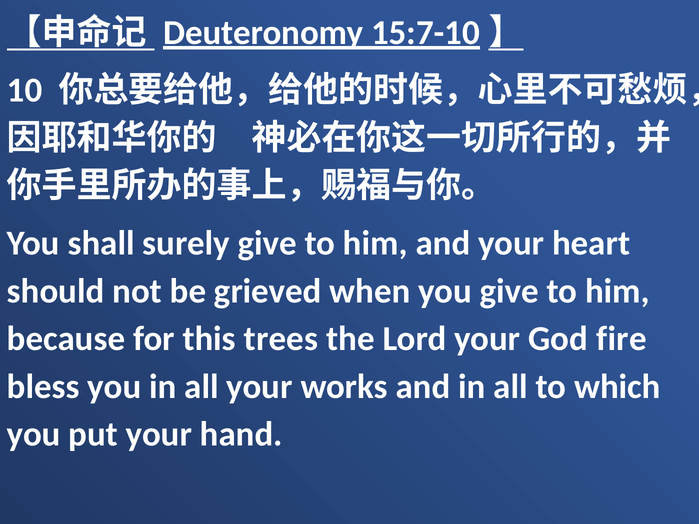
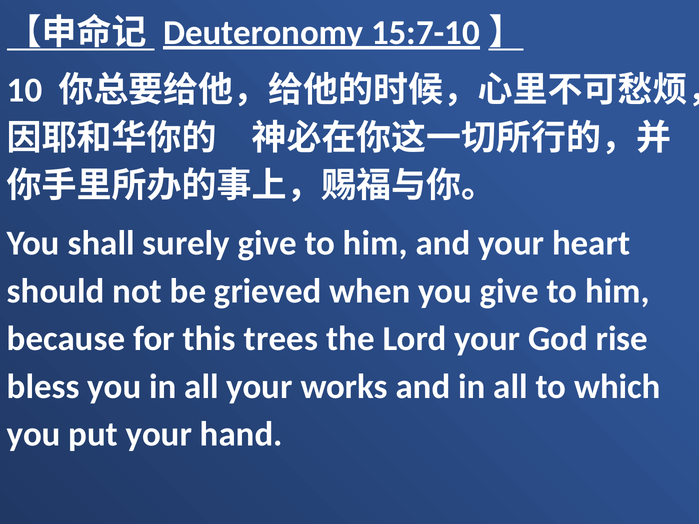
fire: fire -> rise (622, 339)
